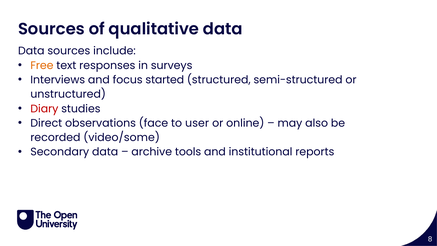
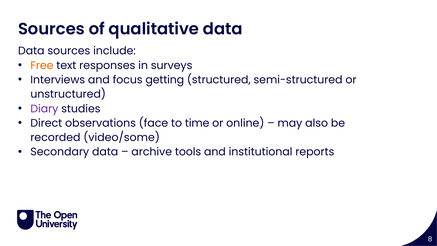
started: started -> getting (165, 80)
Diary colour: red -> purple (44, 109)
user: user -> time (197, 123)
